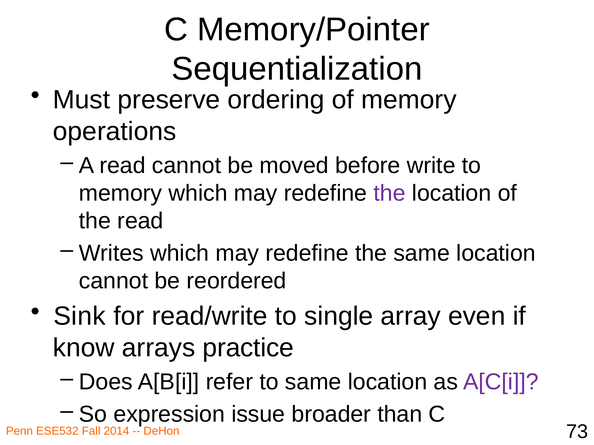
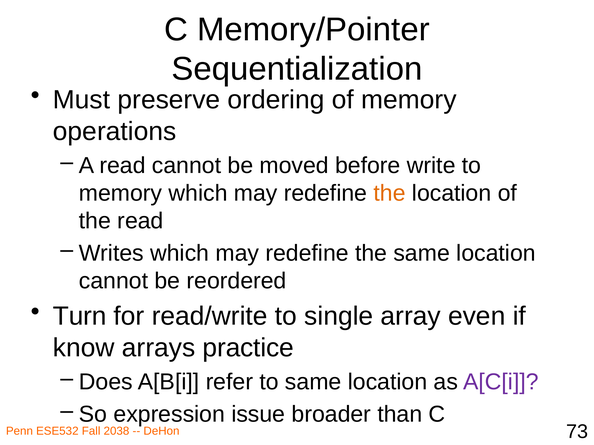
the colour: purple -> orange (390, 193)
Sink: Sink -> Turn (80, 316)
2014: 2014 -> 2038 (116, 431)
